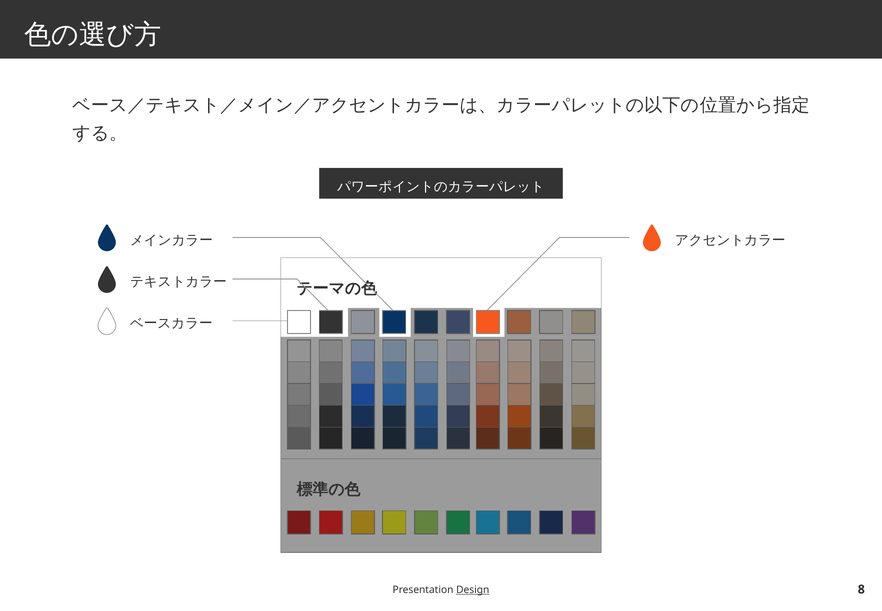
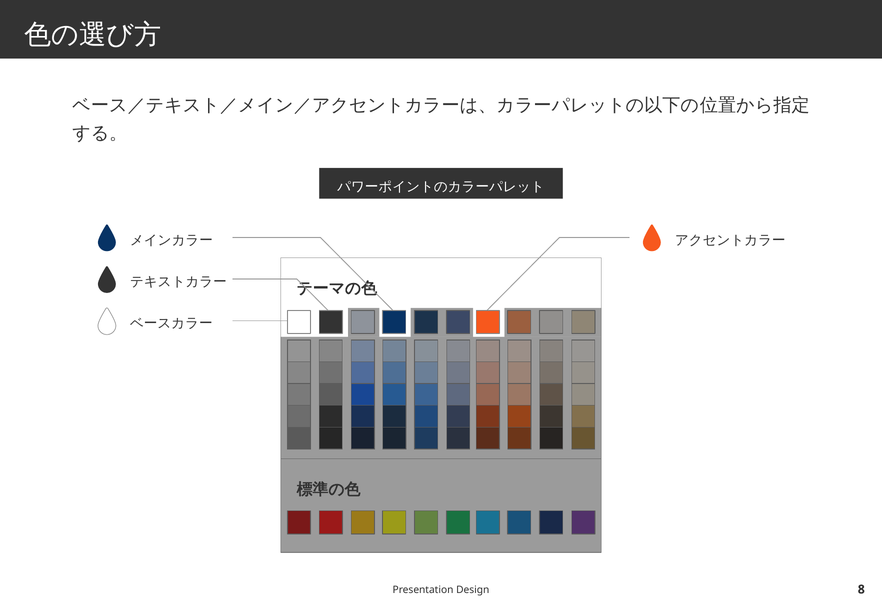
Design underline: present -> none (473, 589)
